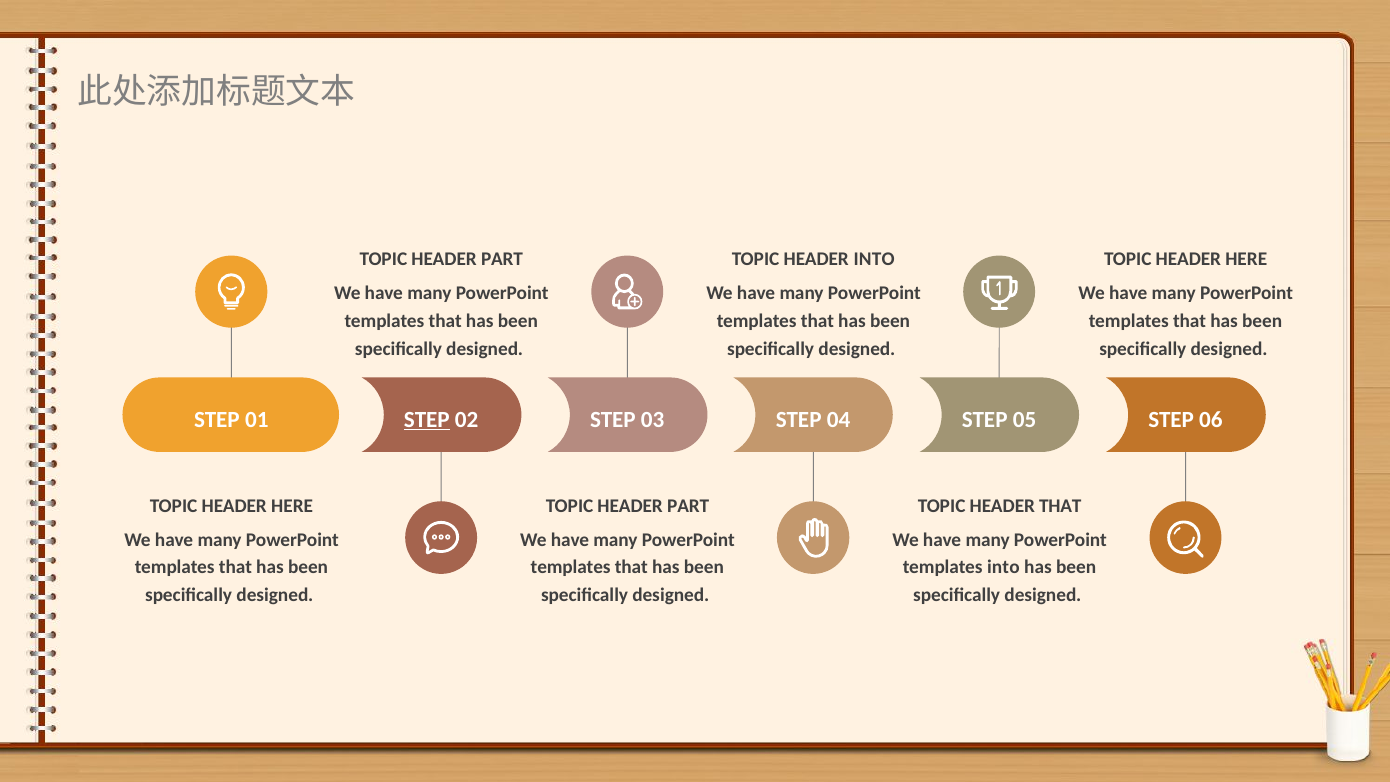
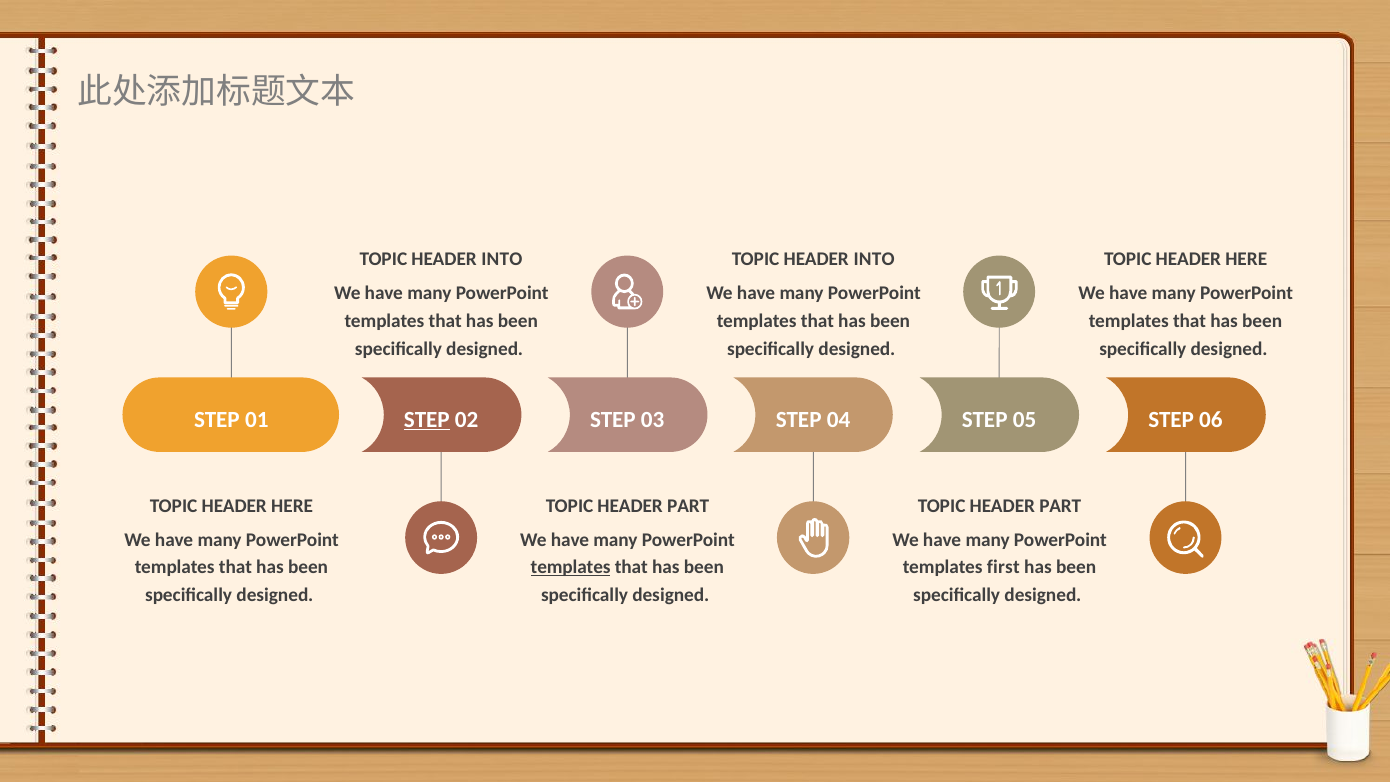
PART: PART -> INTO (502, 259)
THAT: THAT -> PART (1060, 506)
templates underline: none -> present (571, 567)
templates into: into -> first (1003, 567)
